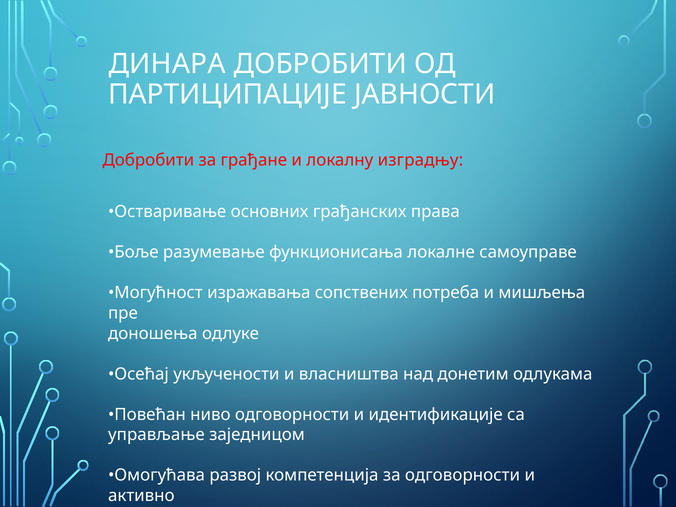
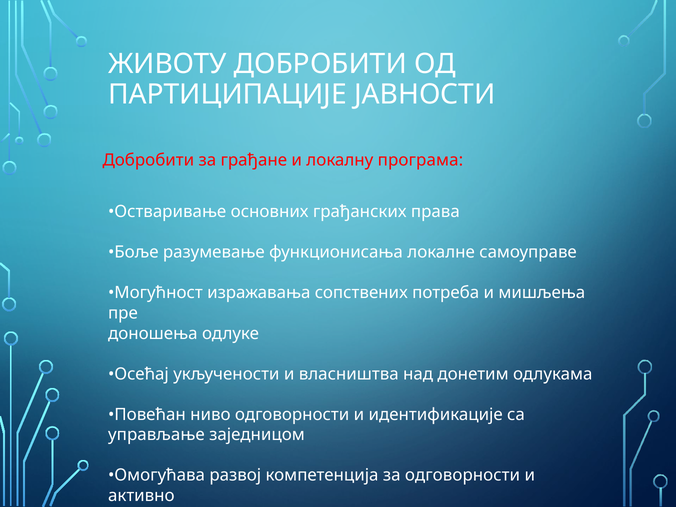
ДИНАРА: ДИНАРА -> ЖИВОТУ (167, 64)
изградњу: изградњу -> програма (420, 160)
